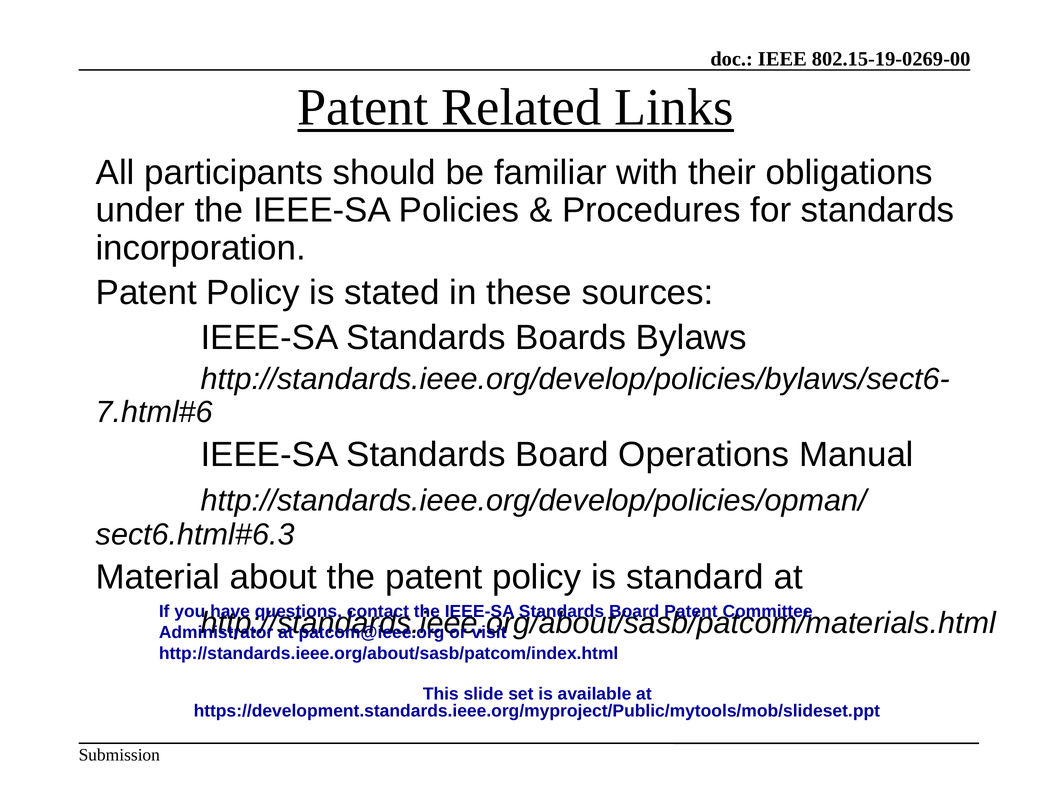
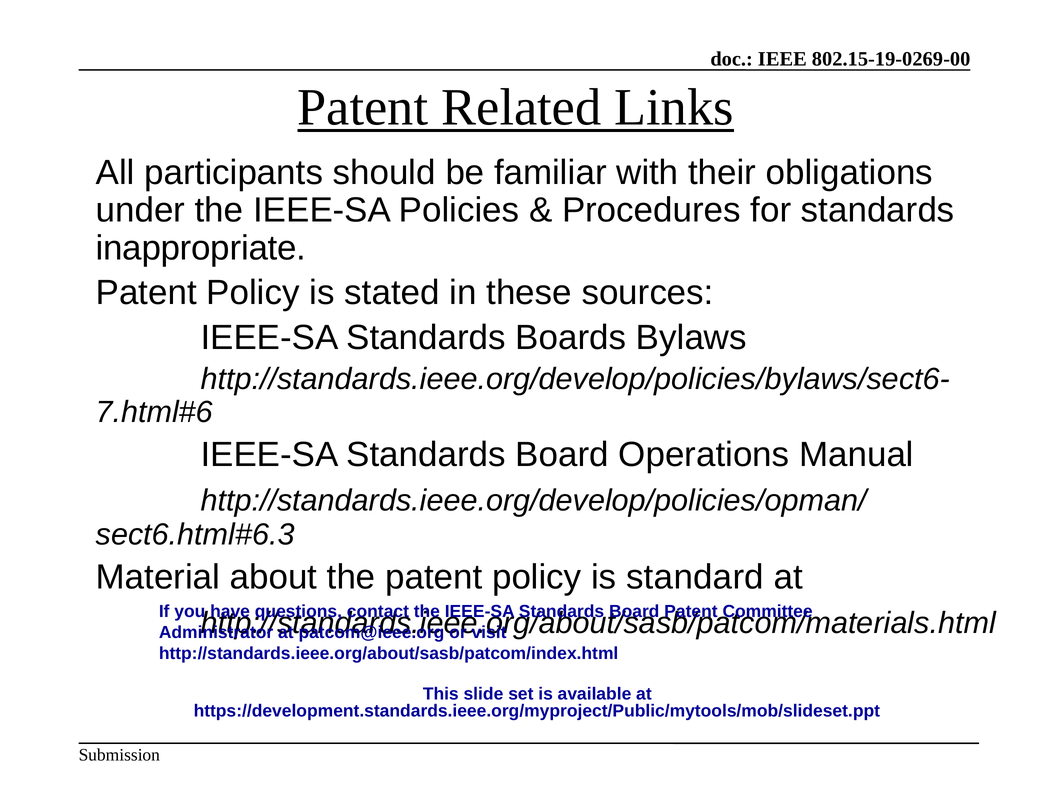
incorporation: incorporation -> inappropriate (201, 248)
